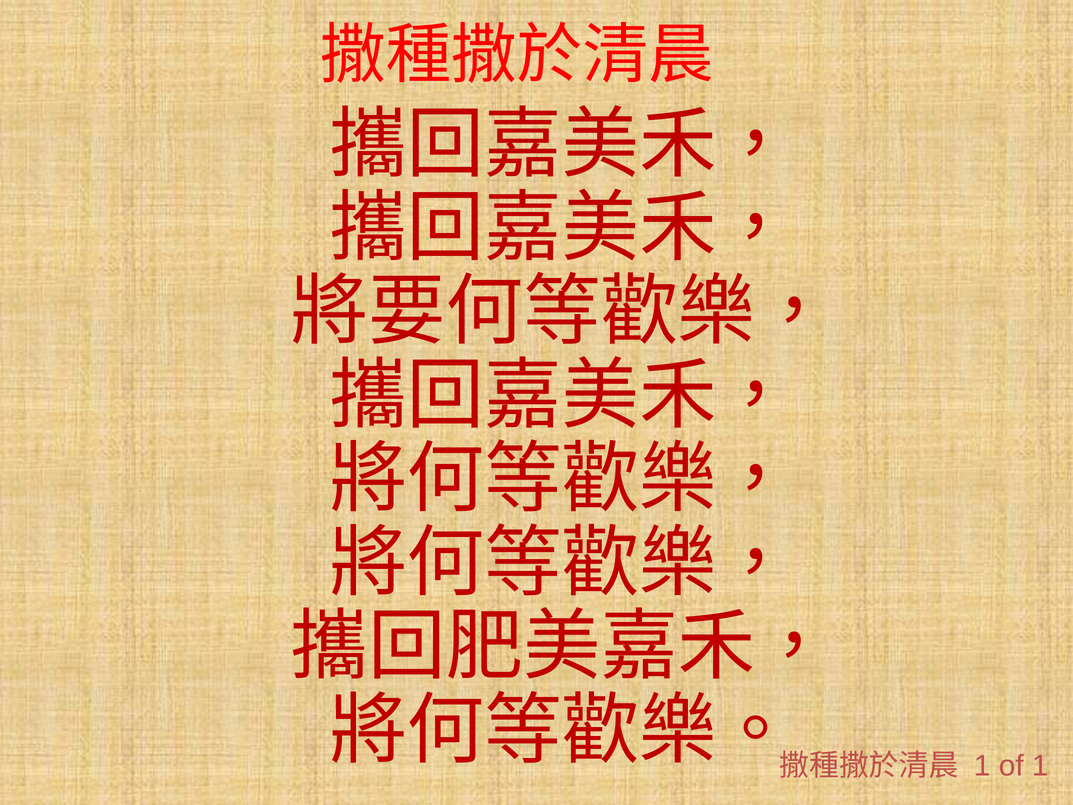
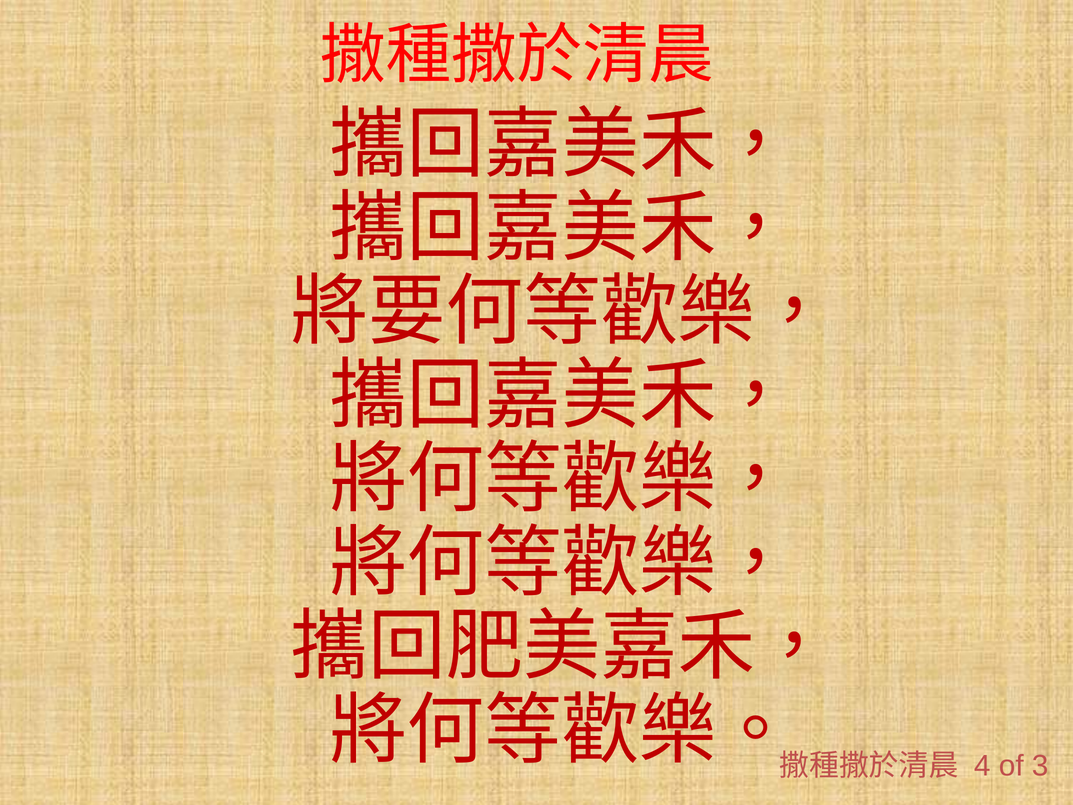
1: 1 -> 4 (982, 766)
of 1: 1 -> 3 (1040, 766)
